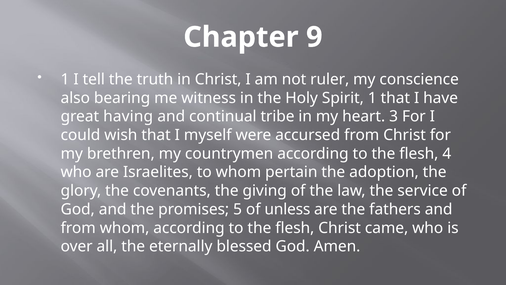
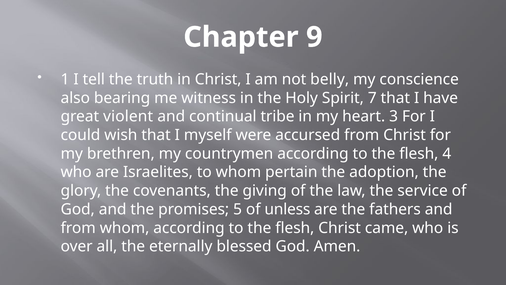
ruler: ruler -> belly (330, 79)
Spirit 1: 1 -> 7 (372, 98)
having: having -> violent (128, 116)
